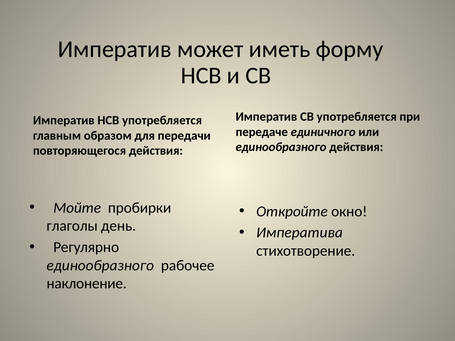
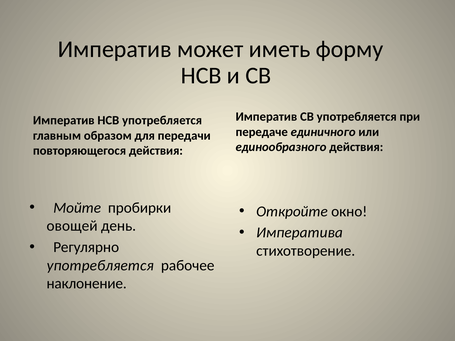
глаголы: глаголы -> овощей (72, 226)
единообразного: единообразного -> употребляется (100, 266)
